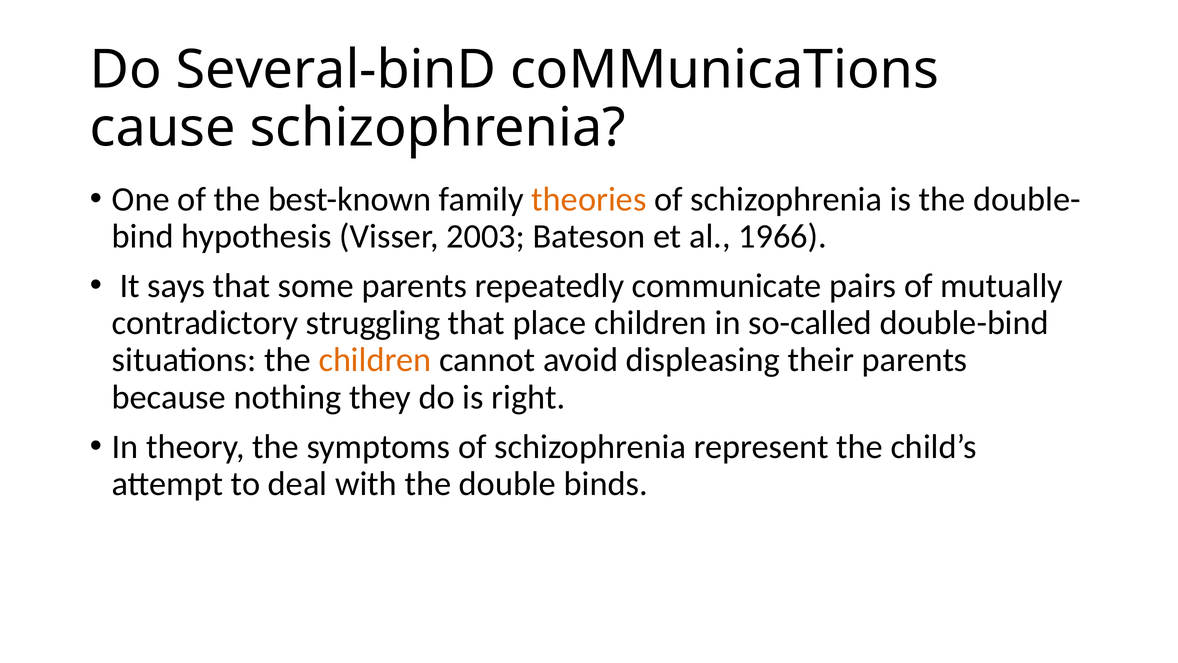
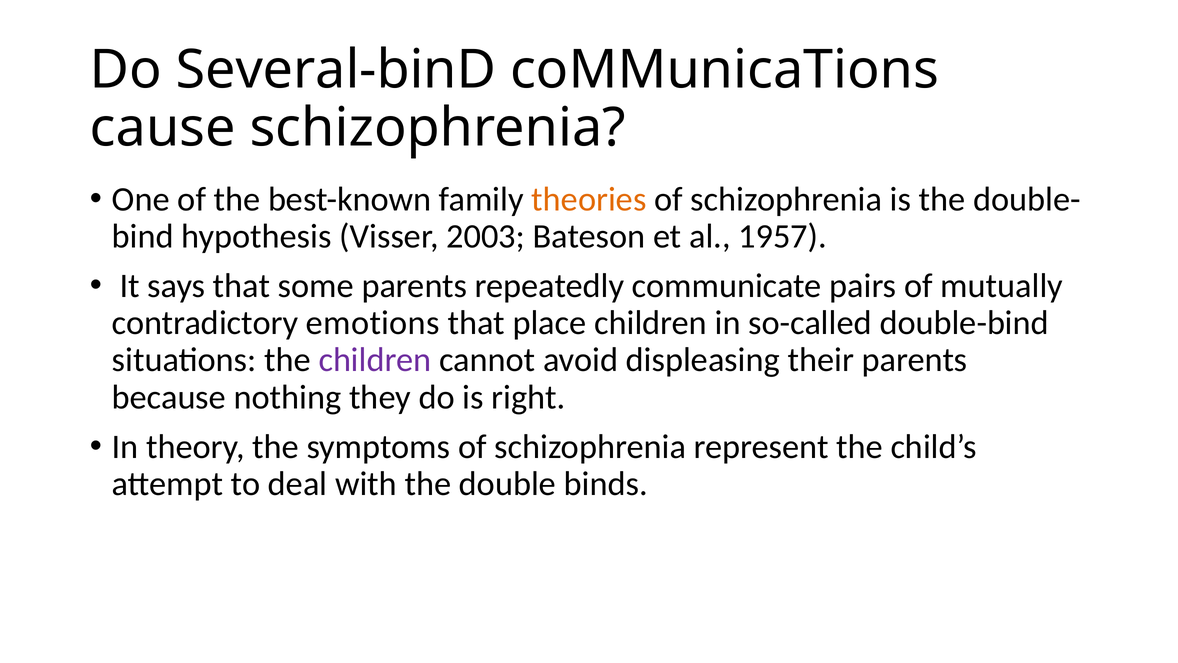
1966: 1966 -> 1957 (783, 236)
struggling: struggling -> emotions (373, 323)
children colour: orange -> purple (375, 360)
